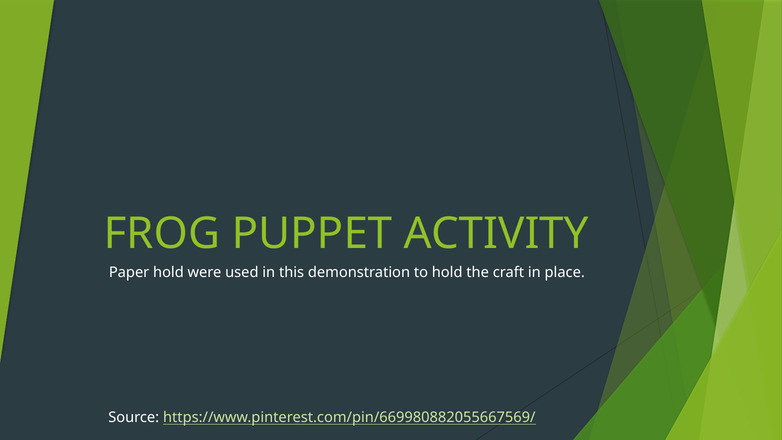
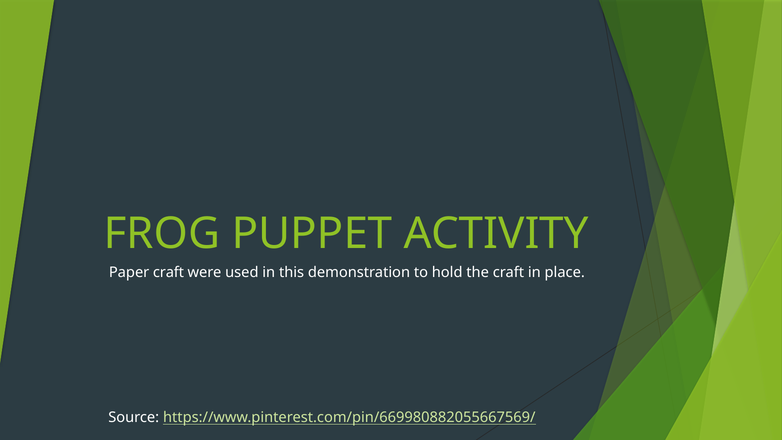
Paper hold: hold -> craft (168, 273)
